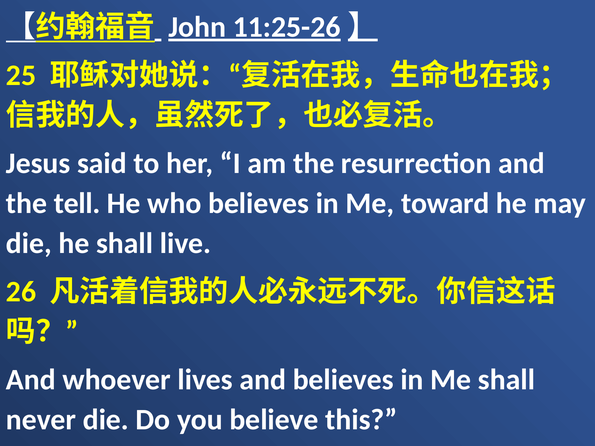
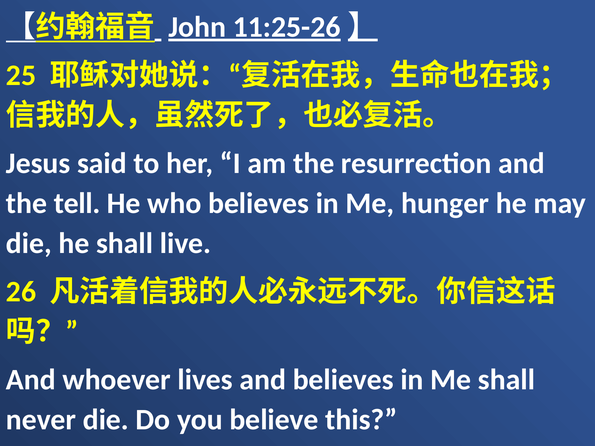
toward: toward -> hunger (445, 204)
